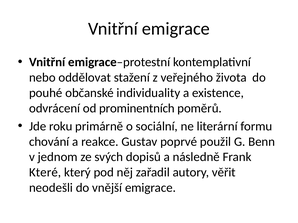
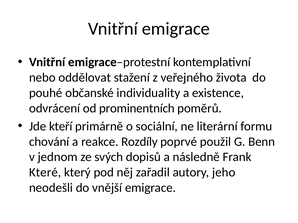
roku: roku -> kteří (61, 127)
Gustav: Gustav -> Rozdíly (139, 142)
věřit: věřit -> jeho (224, 173)
